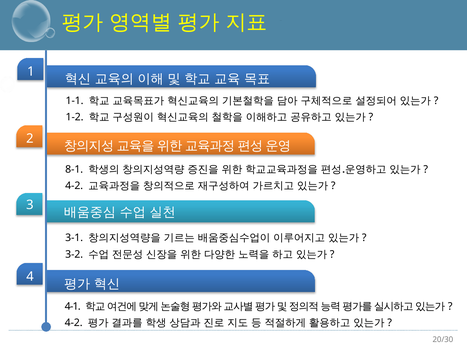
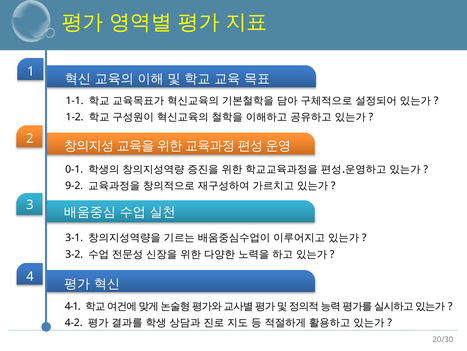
8-1: 8-1 -> 0-1 (74, 169)
4-2: 4-2 -> 9-2 (74, 185)
